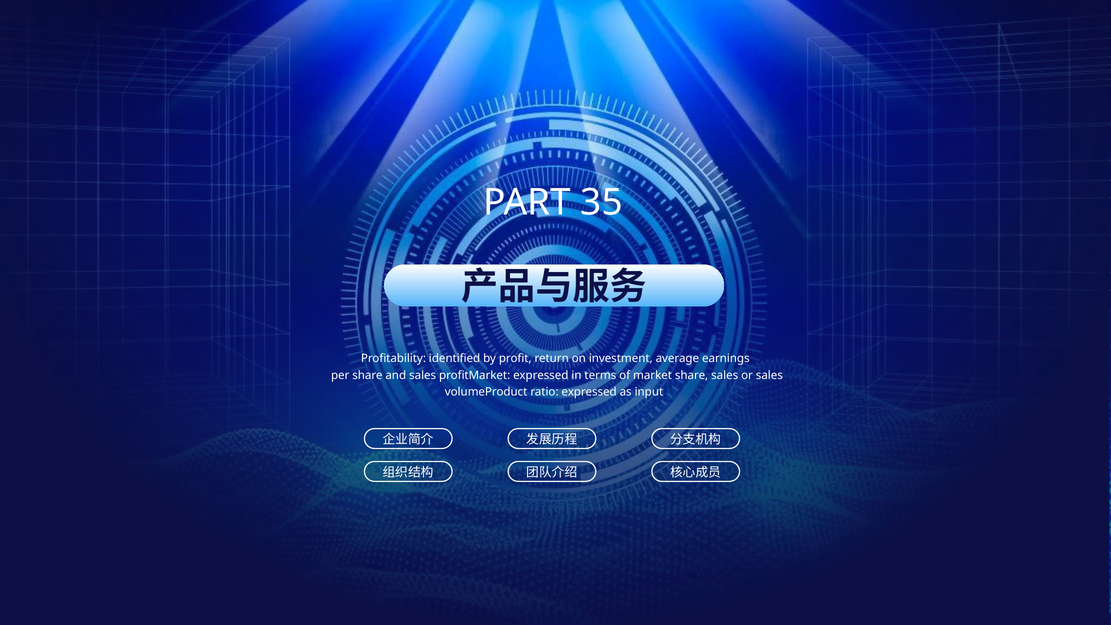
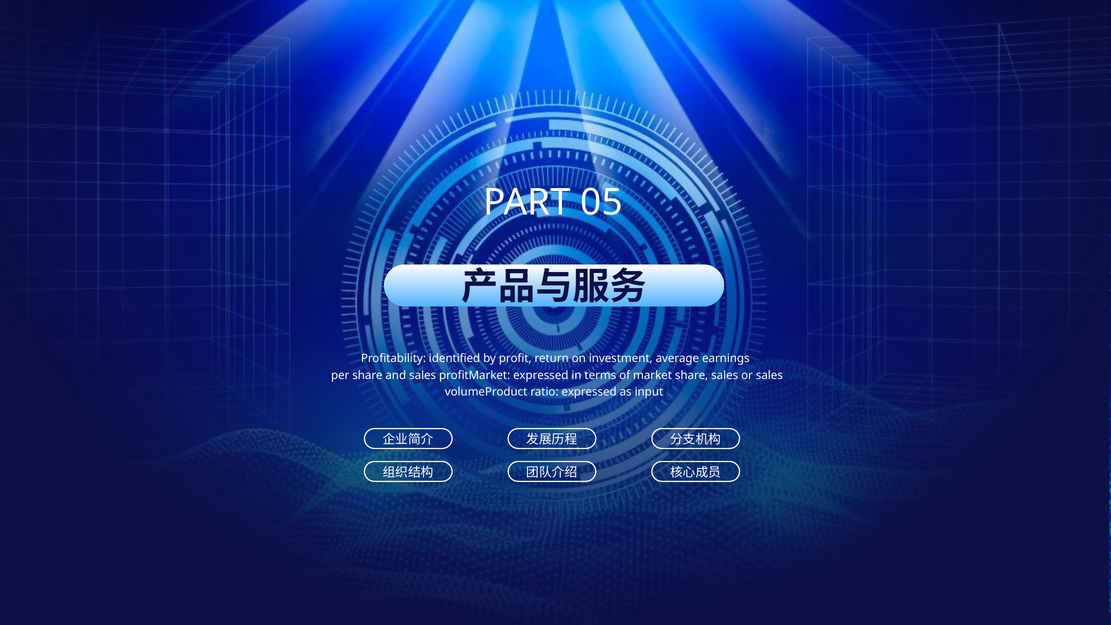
35: 35 -> 05 (602, 202)
